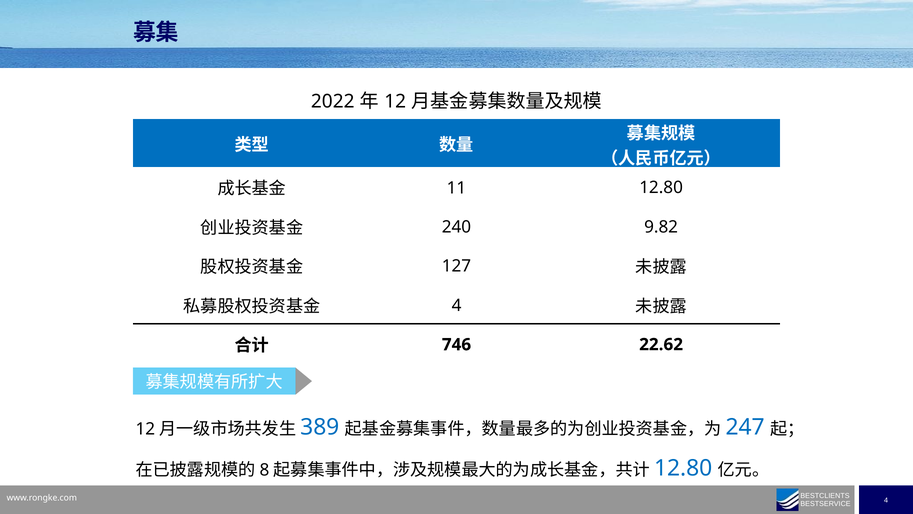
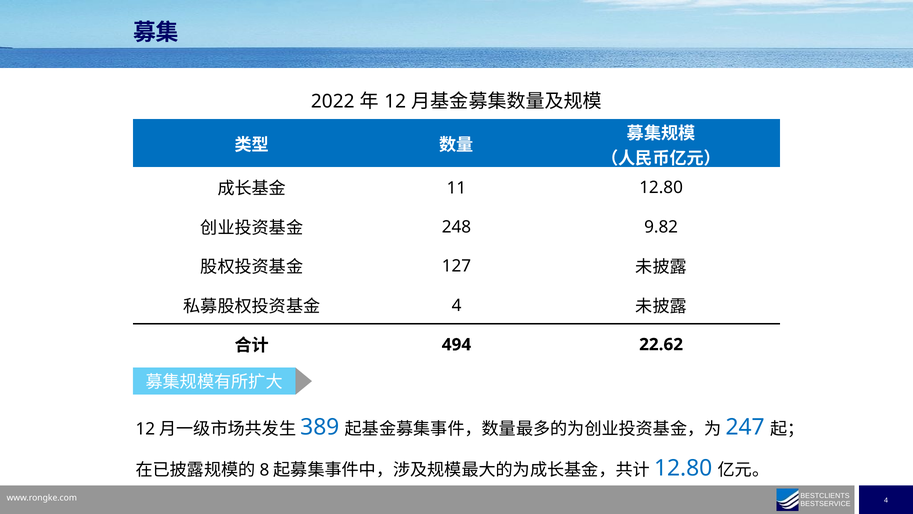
240: 240 -> 248 (456, 227)
746: 746 -> 494 (456, 344)
